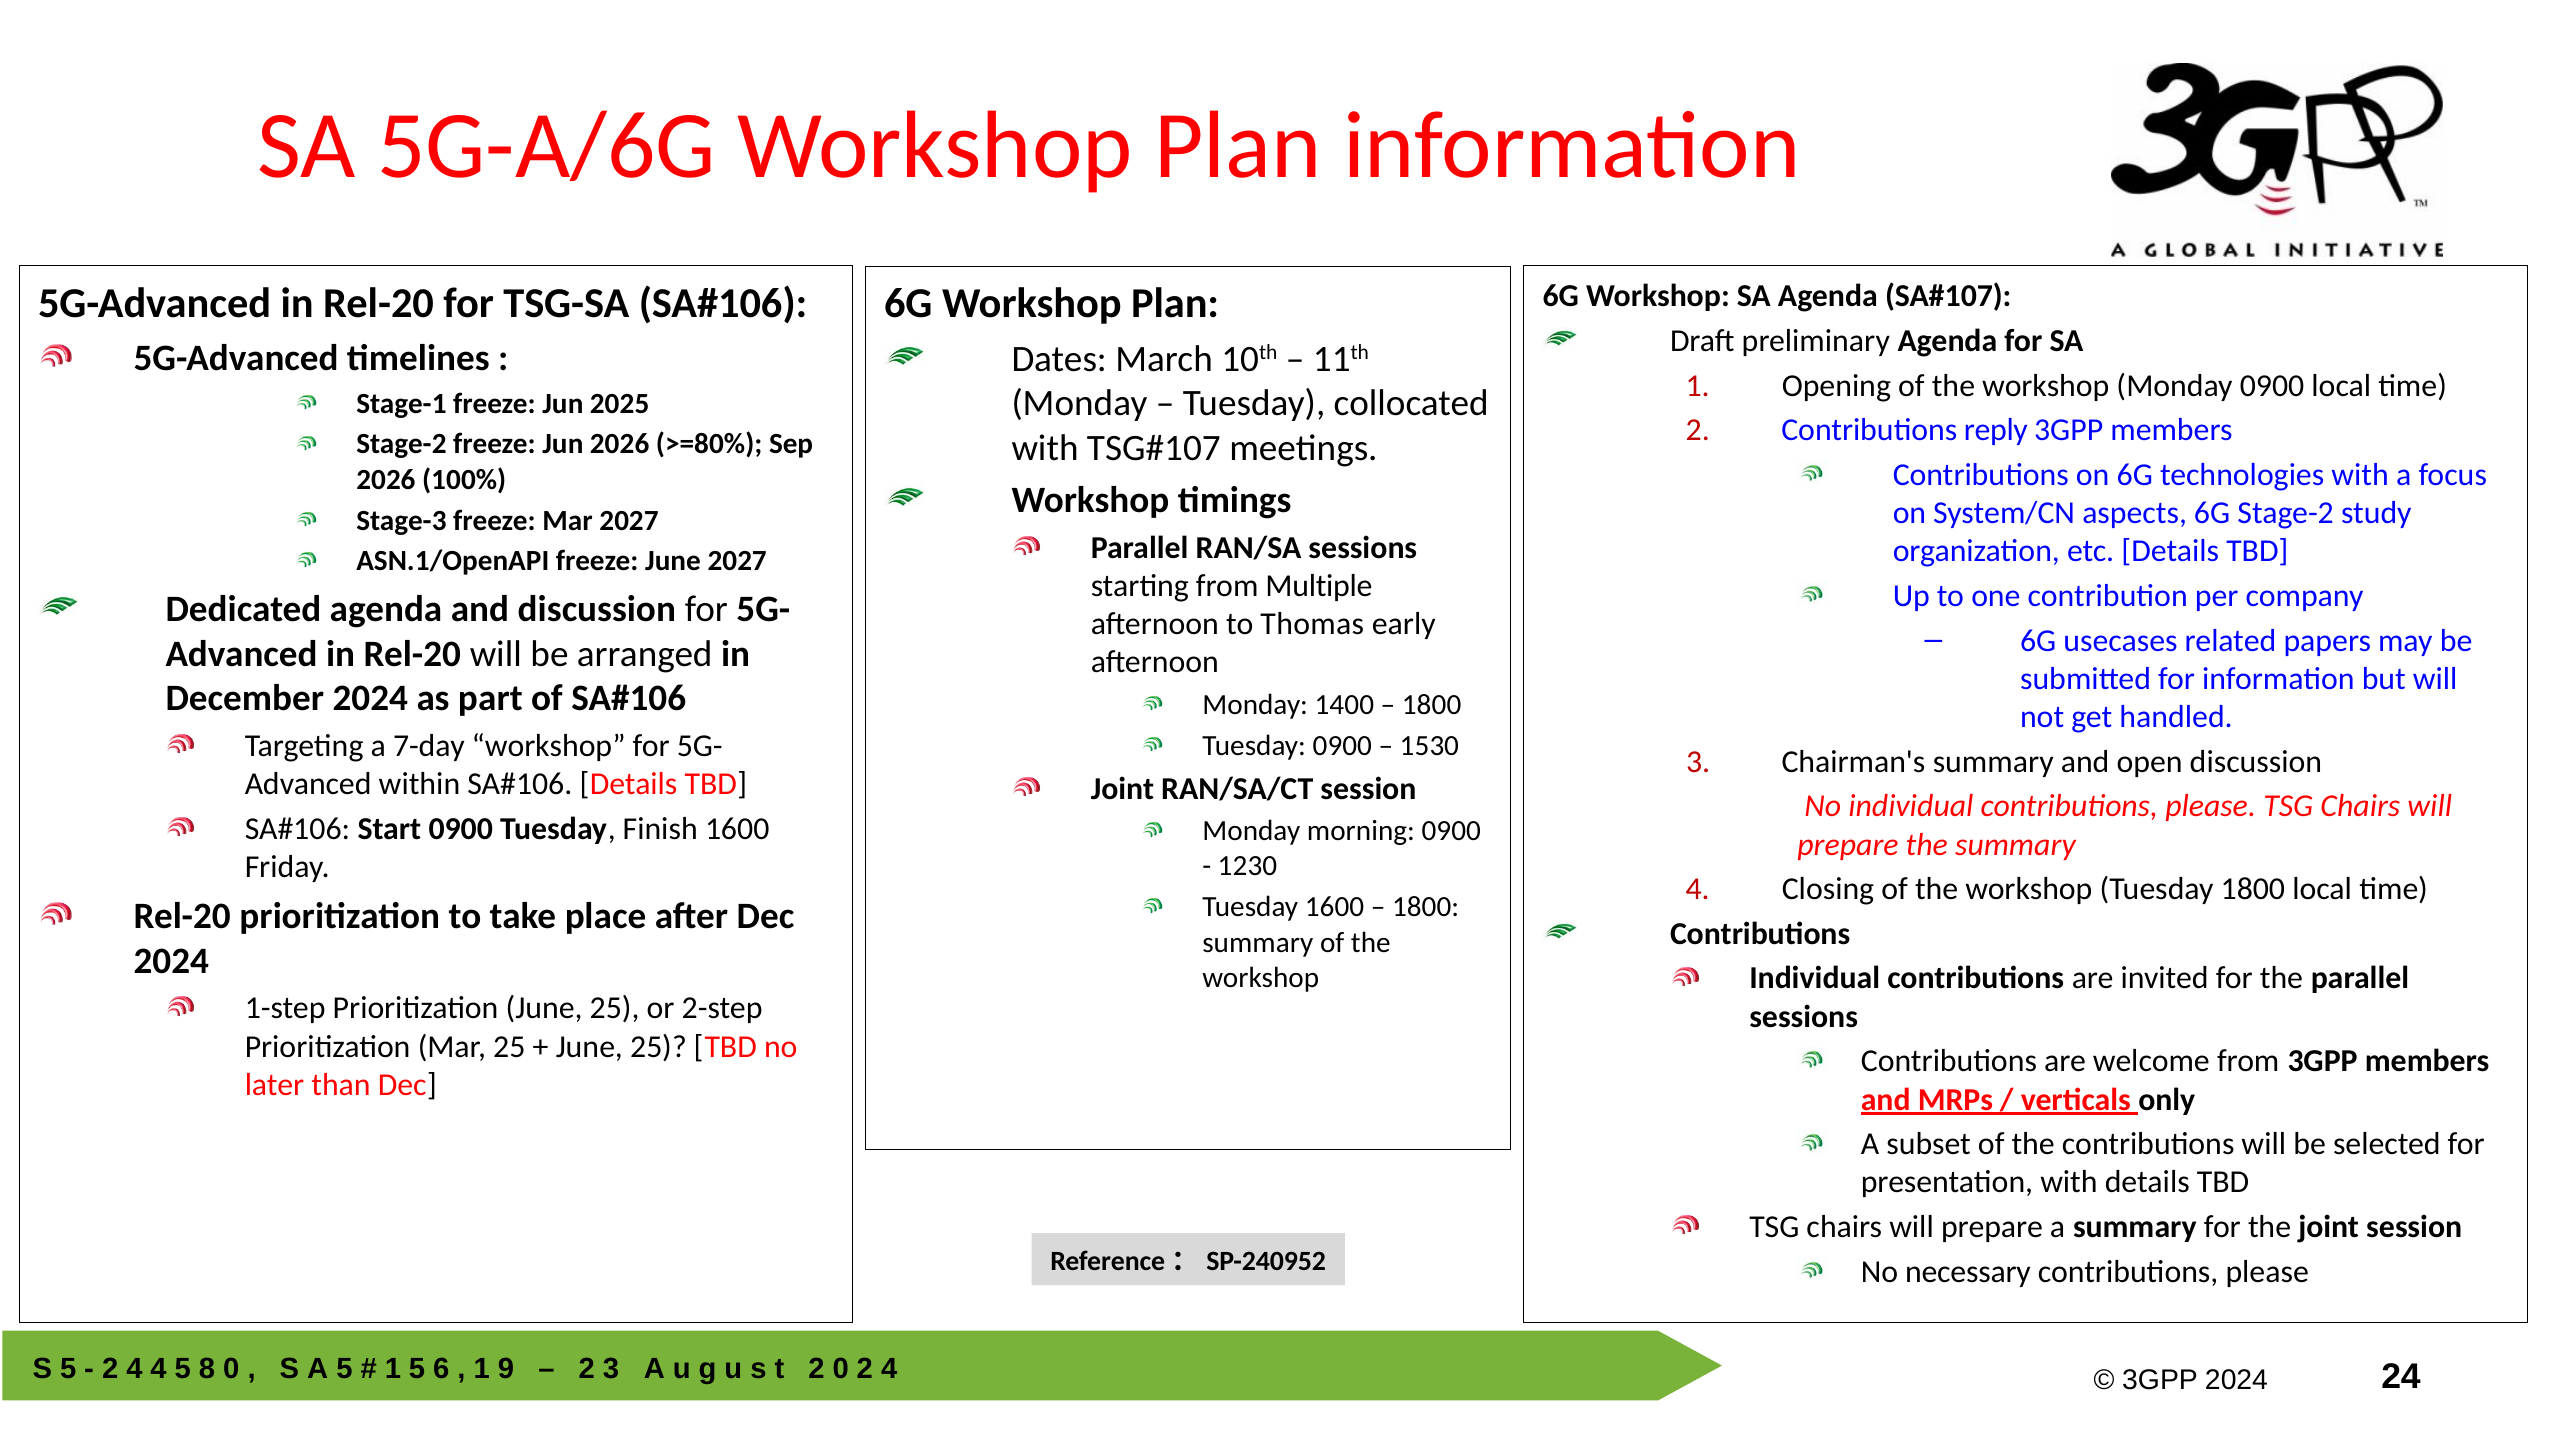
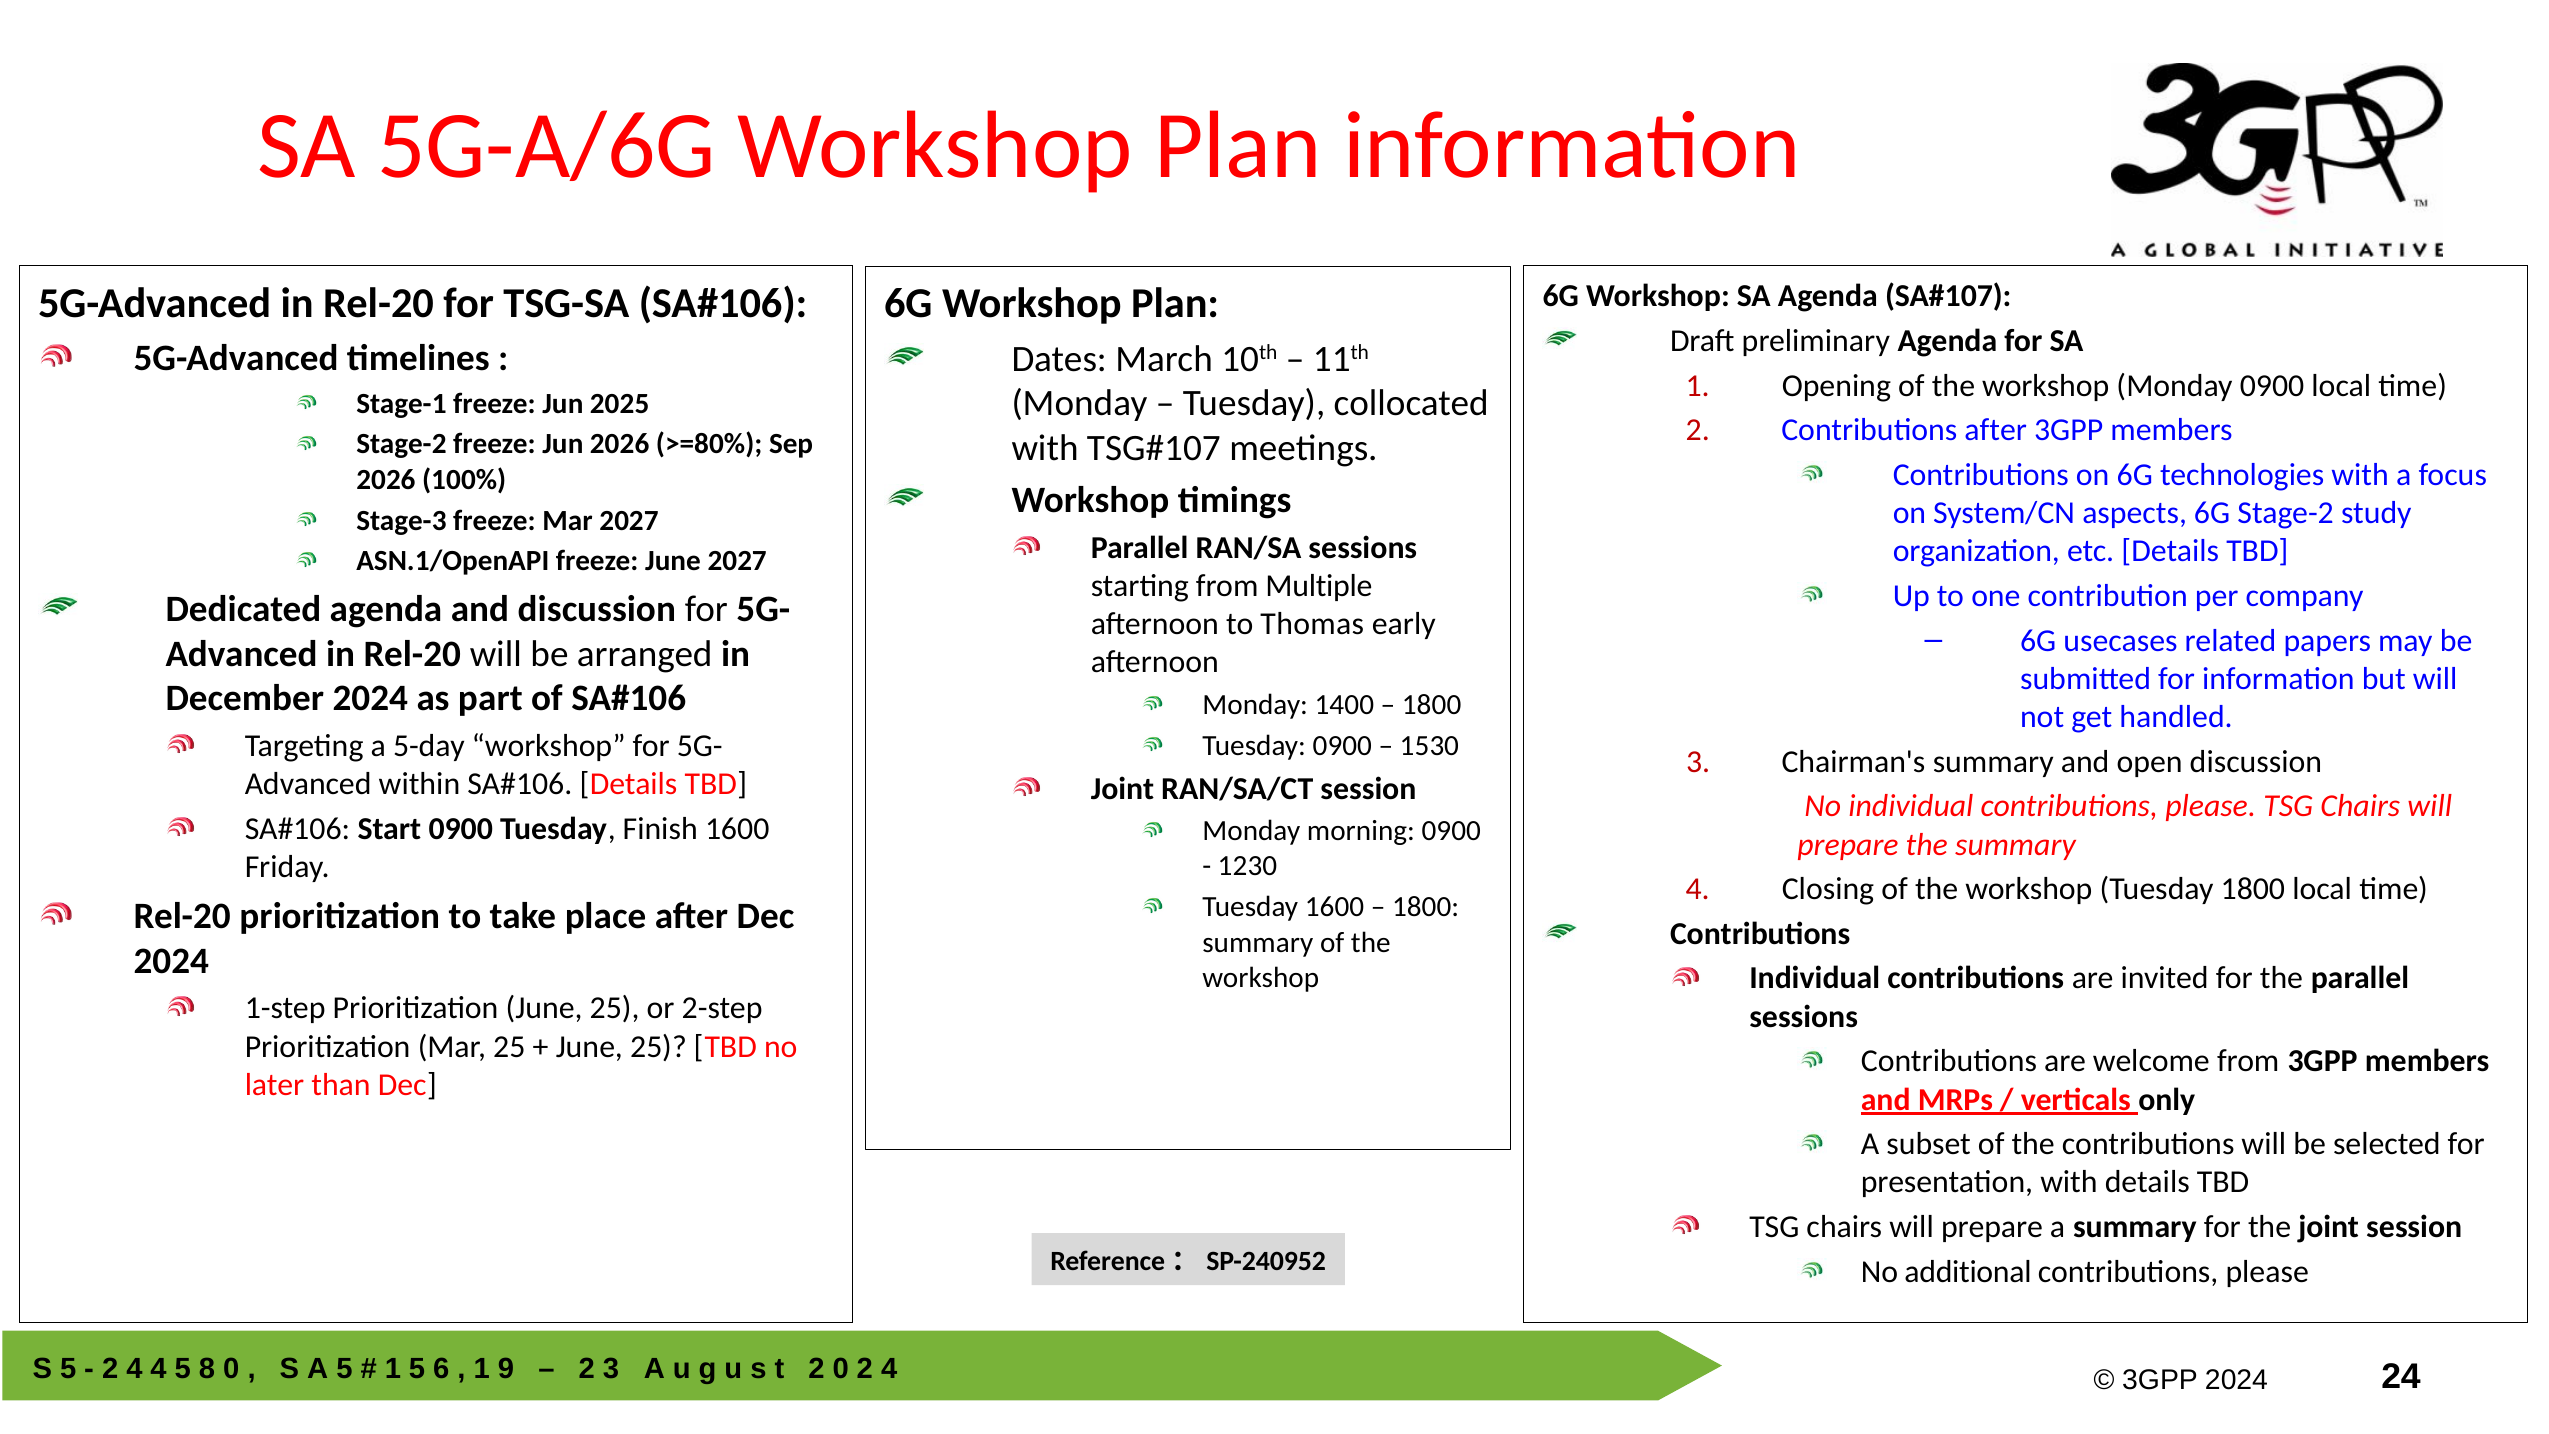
Contributions reply: reply -> after (1996, 430)
7-day: 7-day -> 5-day (429, 746)
necessary: necessary -> additional (1968, 1272)
